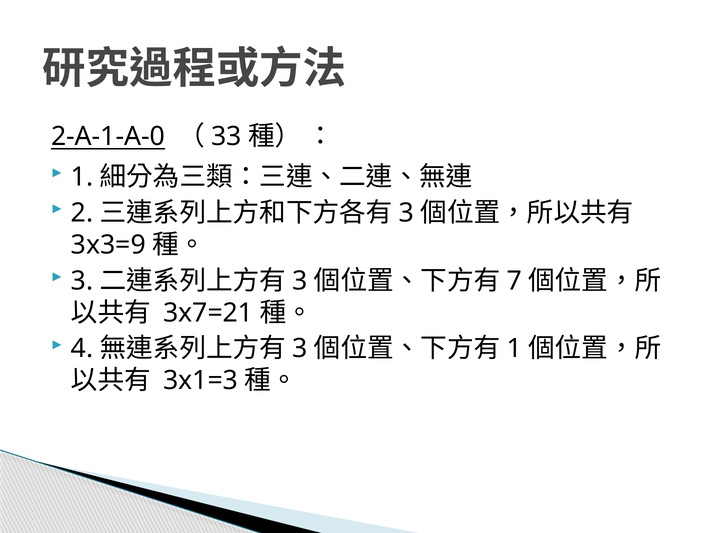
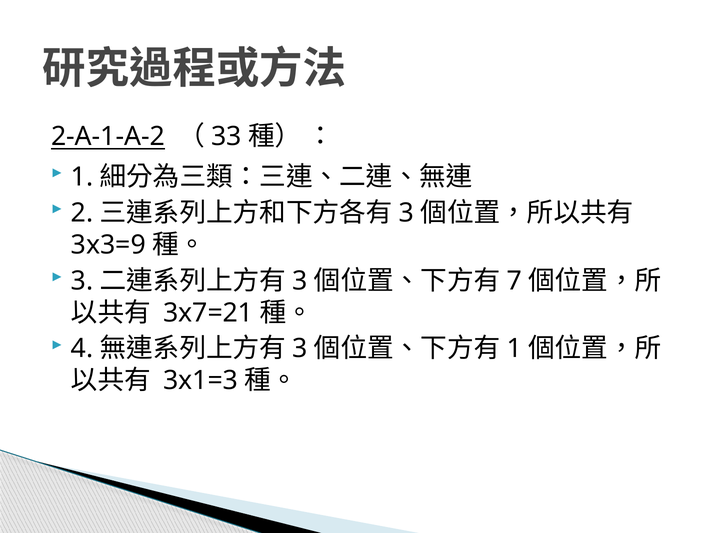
2-A-1-A-0: 2-A-1-A-0 -> 2-A-1-A-2 (108, 136)
